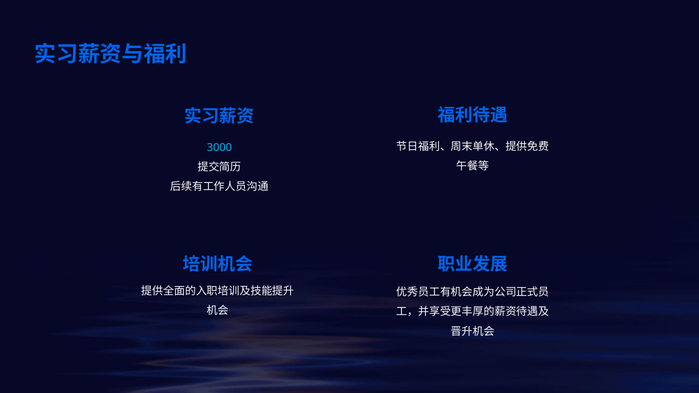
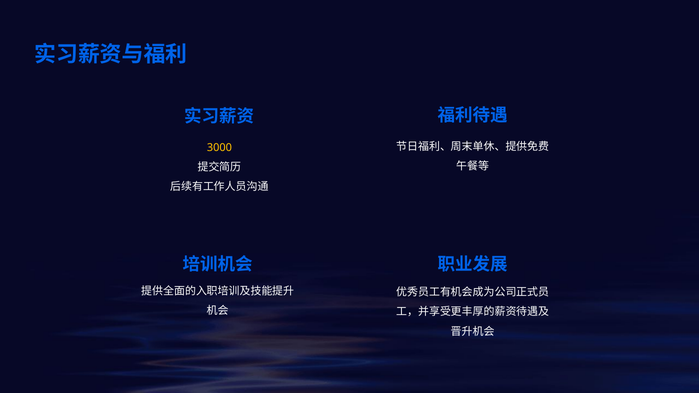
3000 colour: light blue -> yellow (219, 147)
